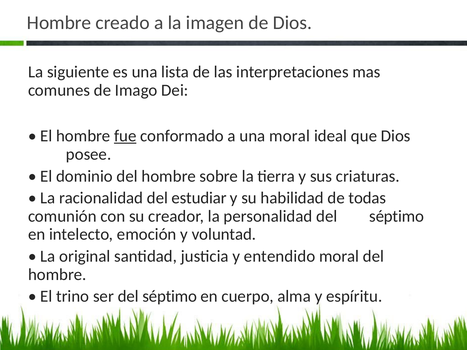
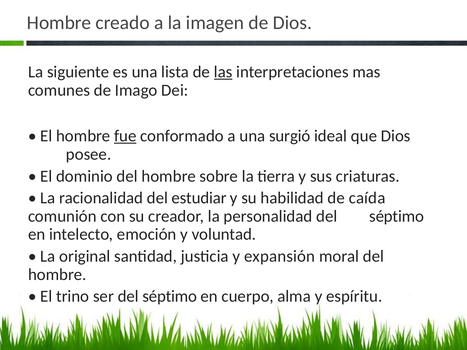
las underline: none -> present (223, 72)
una moral: moral -> surgió (290, 136)
todas: todas -> caída (367, 198)
entendido: entendido -> expansión (280, 257)
